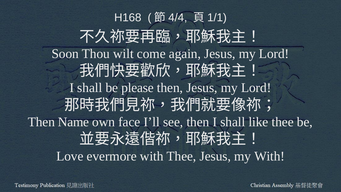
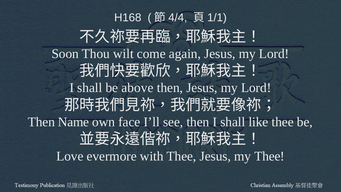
please: please -> above (137, 88)
my With: With -> Thee (269, 156)
